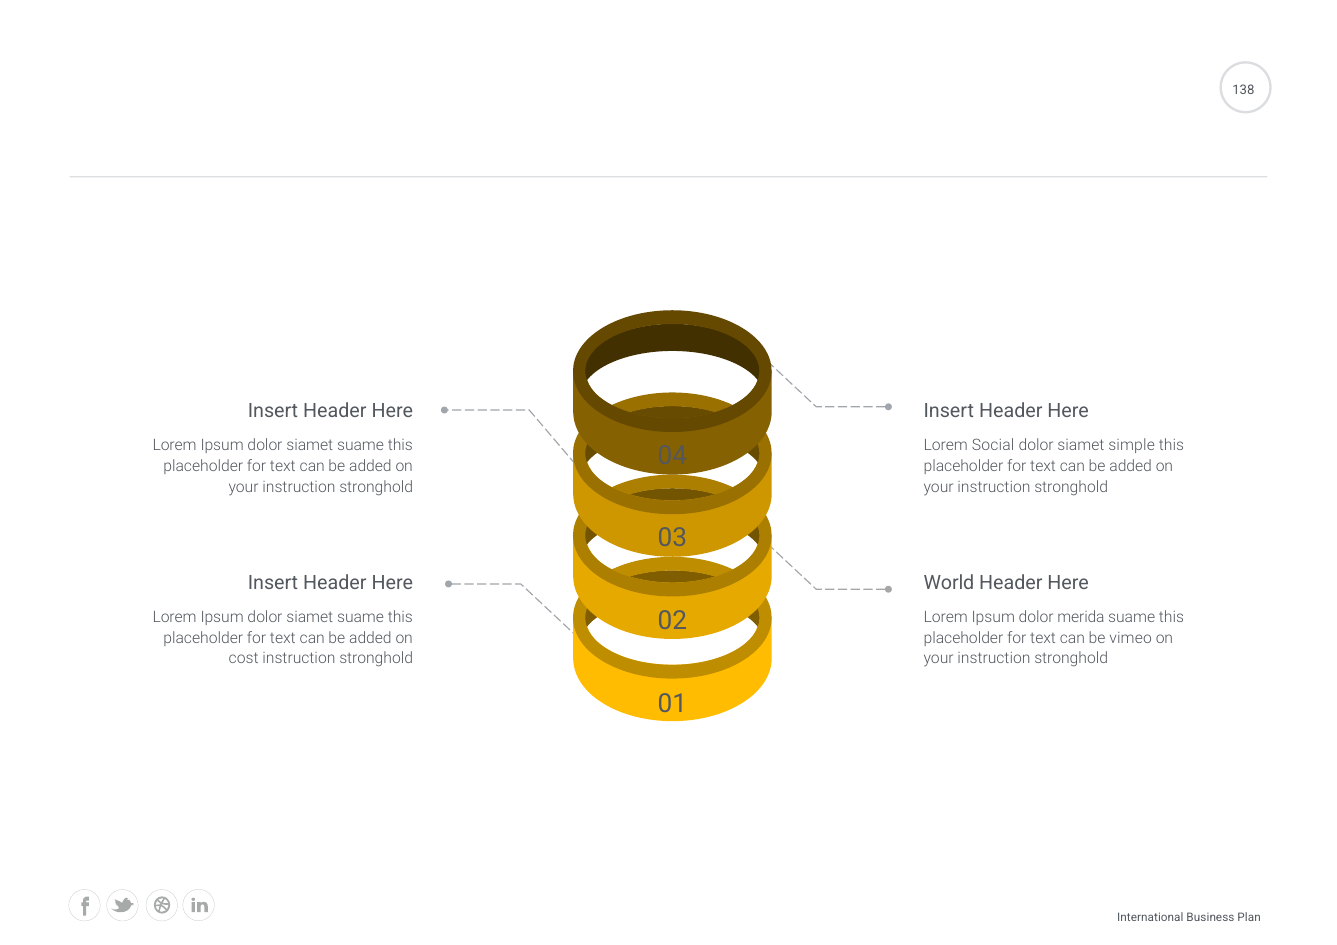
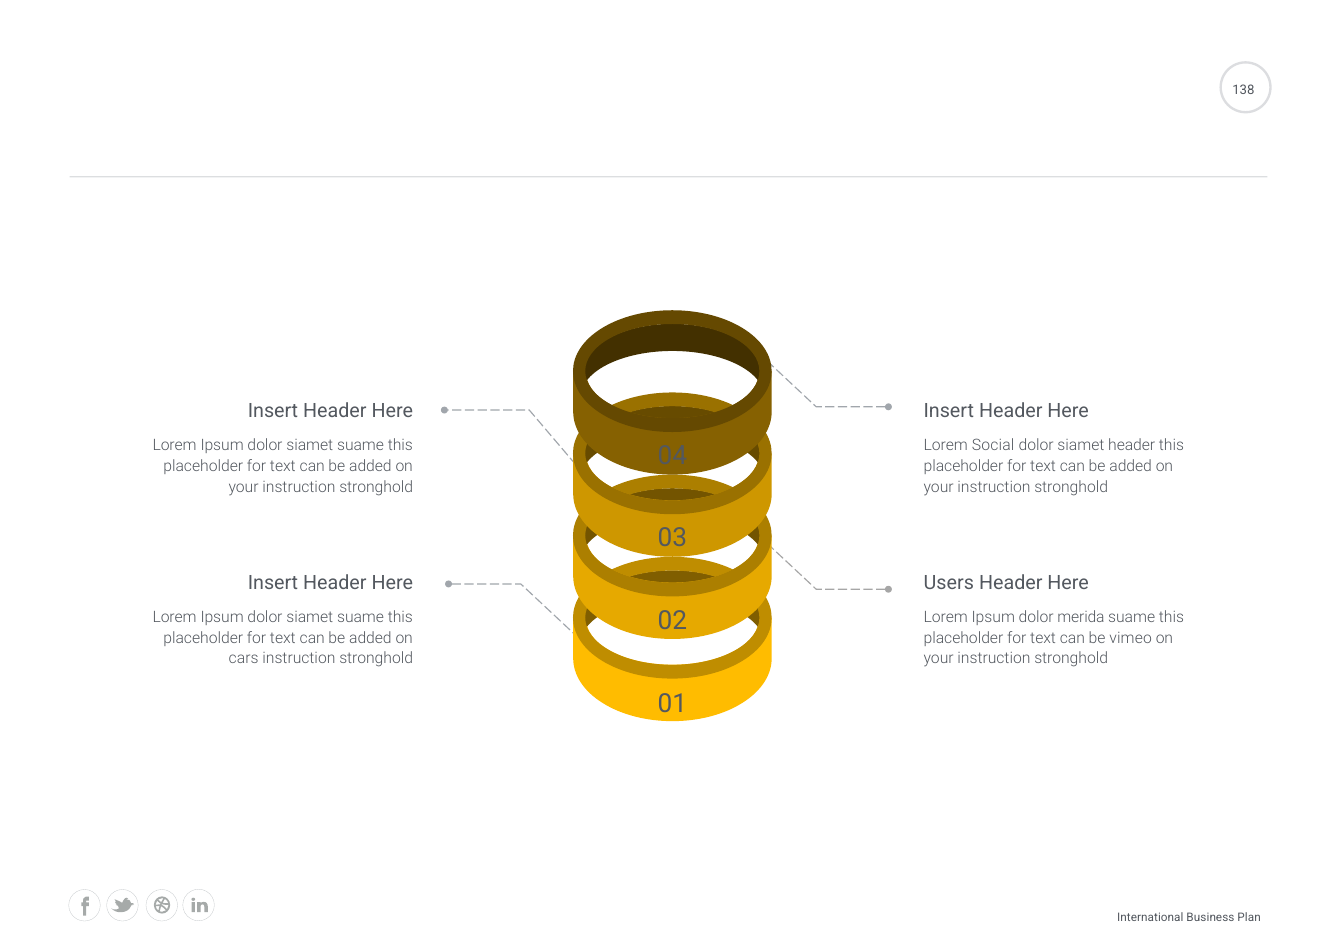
siamet simple: simple -> header (1132, 446)
World: World -> Users (949, 583)
cost: cost -> cars (244, 659)
